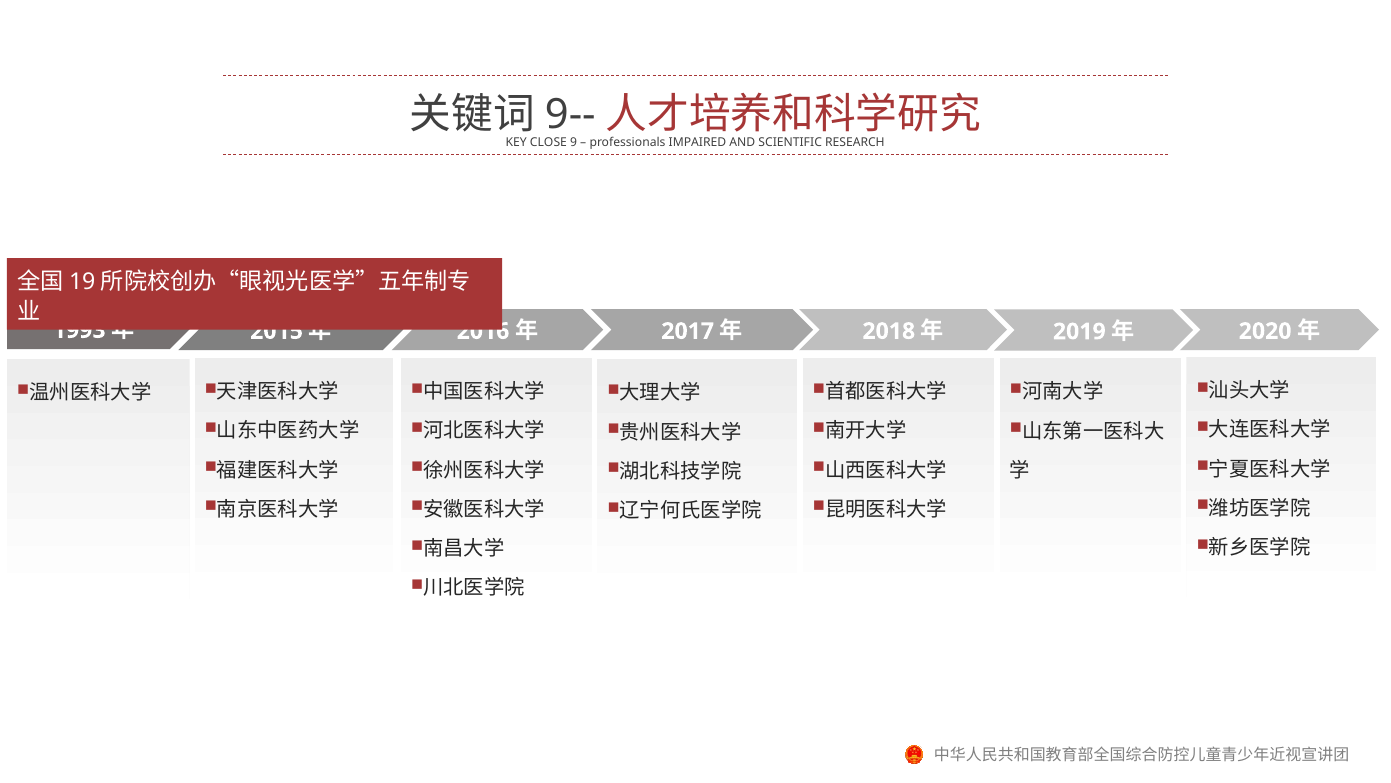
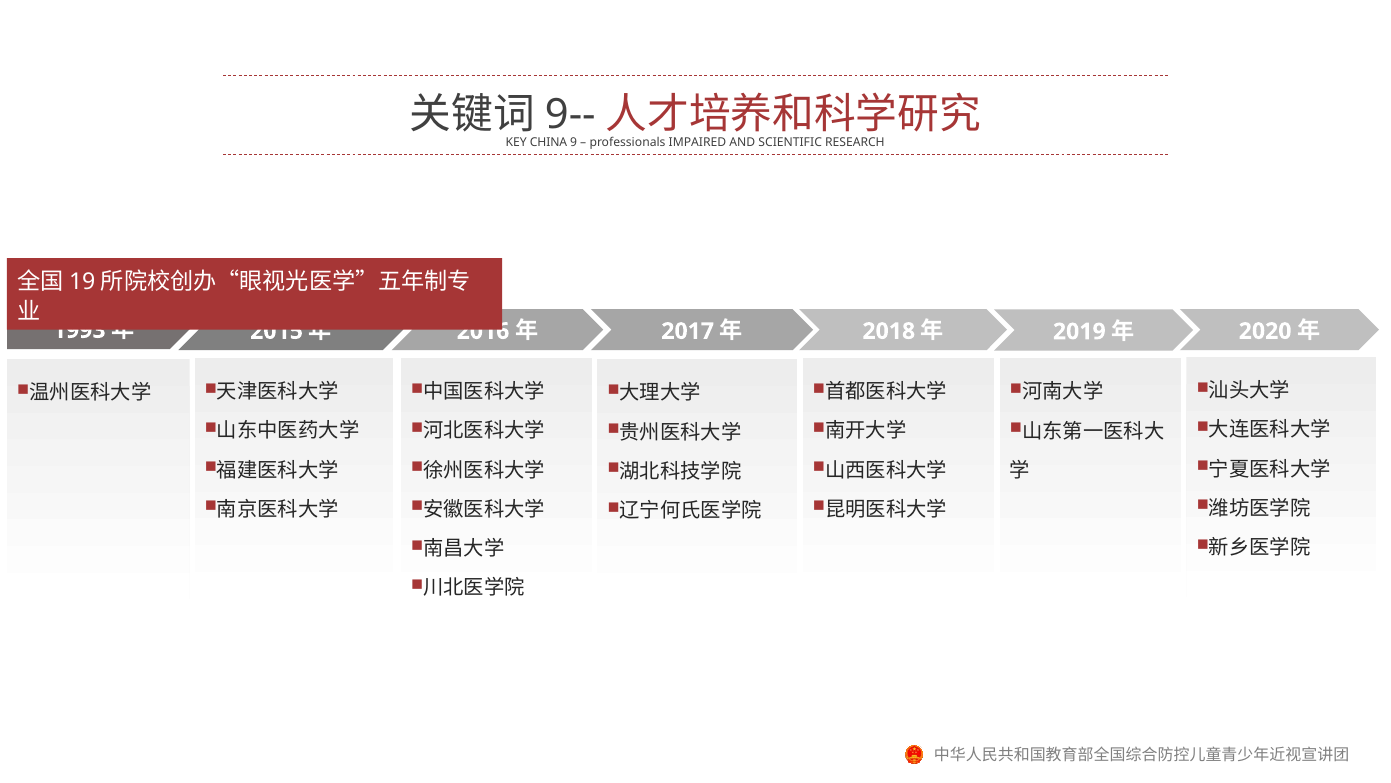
CLOSE: CLOSE -> CHINA (549, 143)
